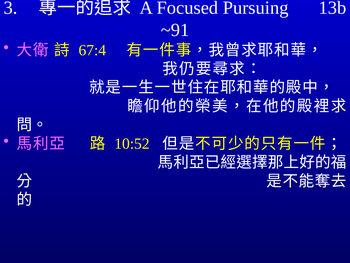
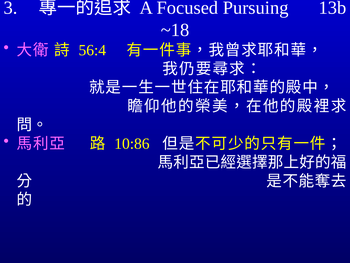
~91: ~91 -> ~18 (175, 30)
67:4: 67:4 -> 56:4 (92, 50)
10:52: 10:52 -> 10:86 (132, 143)
